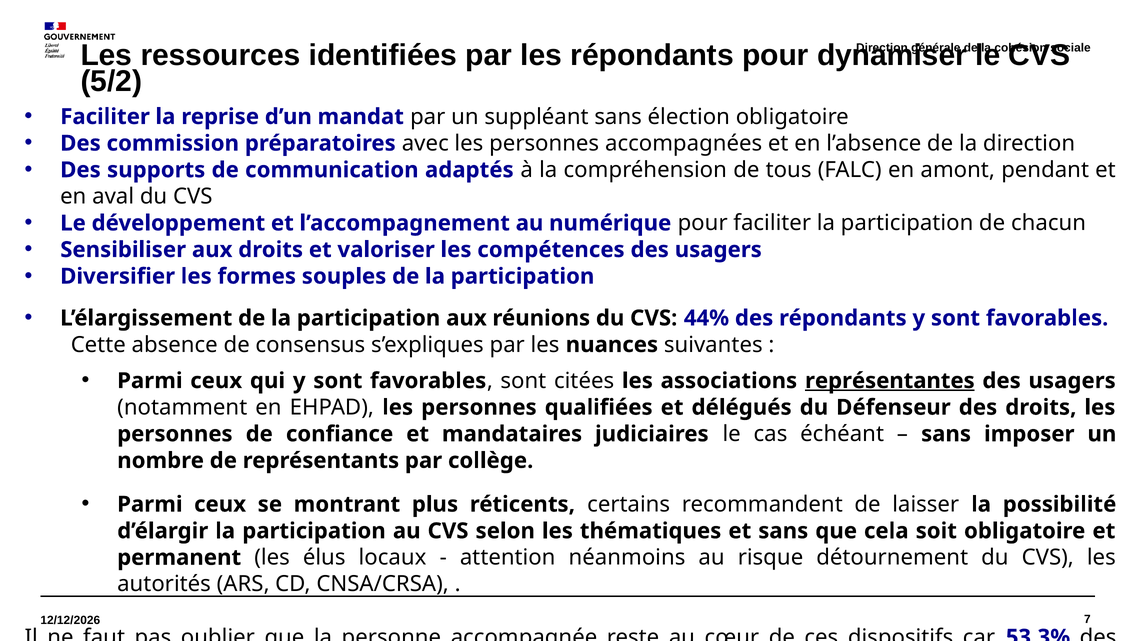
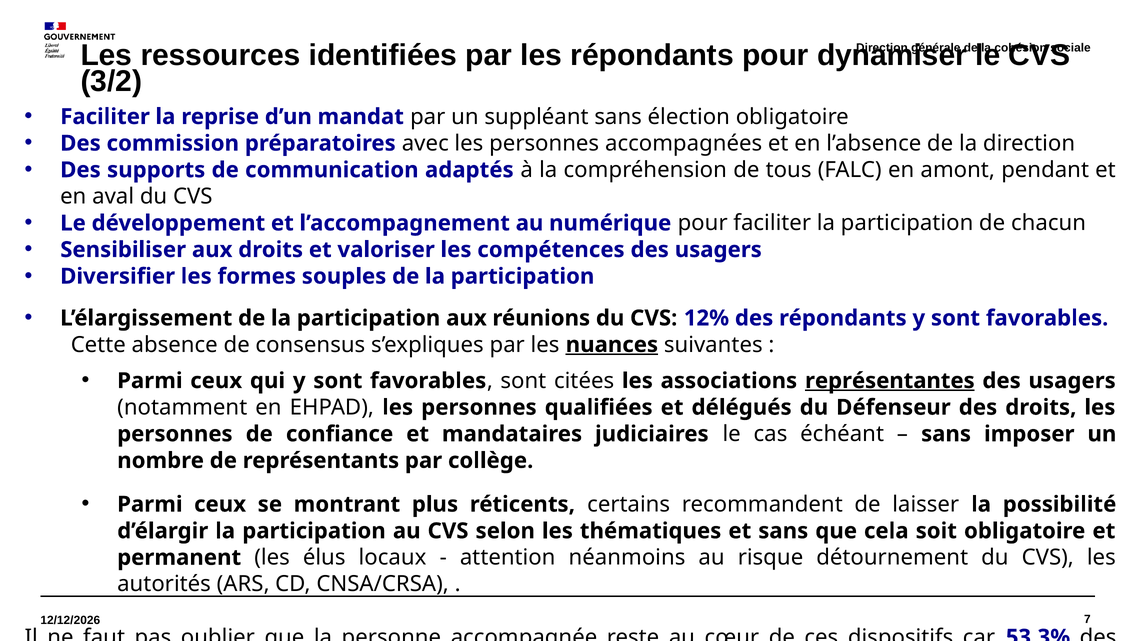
5/2: 5/2 -> 3/2 (111, 81)
44%: 44% -> 12% (706, 318)
nuances underline: none -> present (612, 345)
